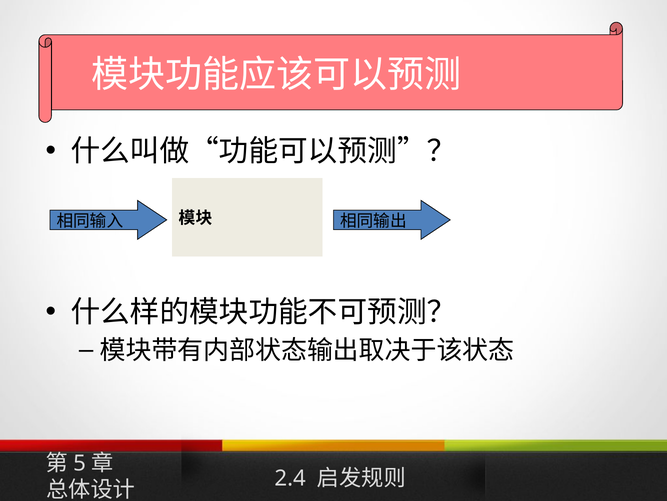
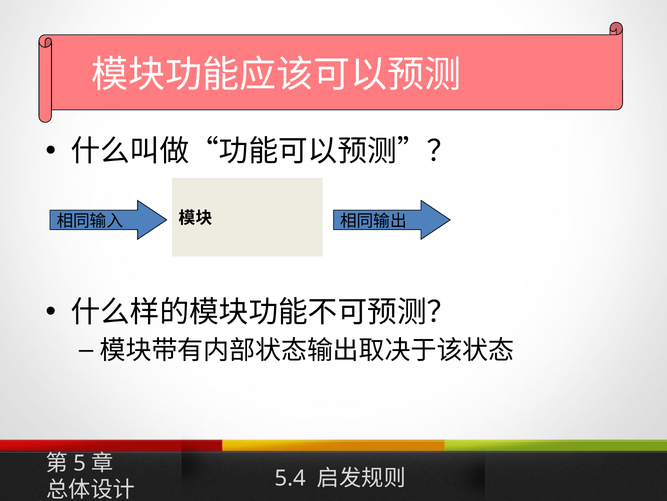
2.4: 2.4 -> 5.4 (290, 478)
